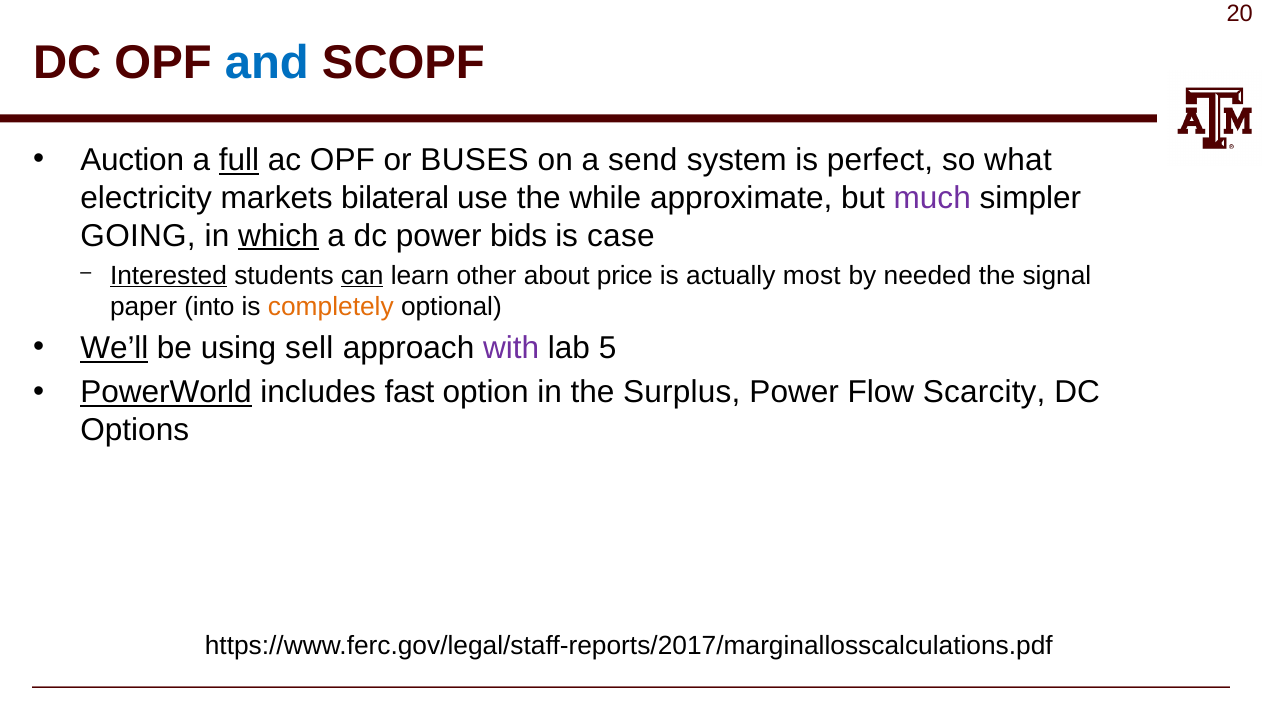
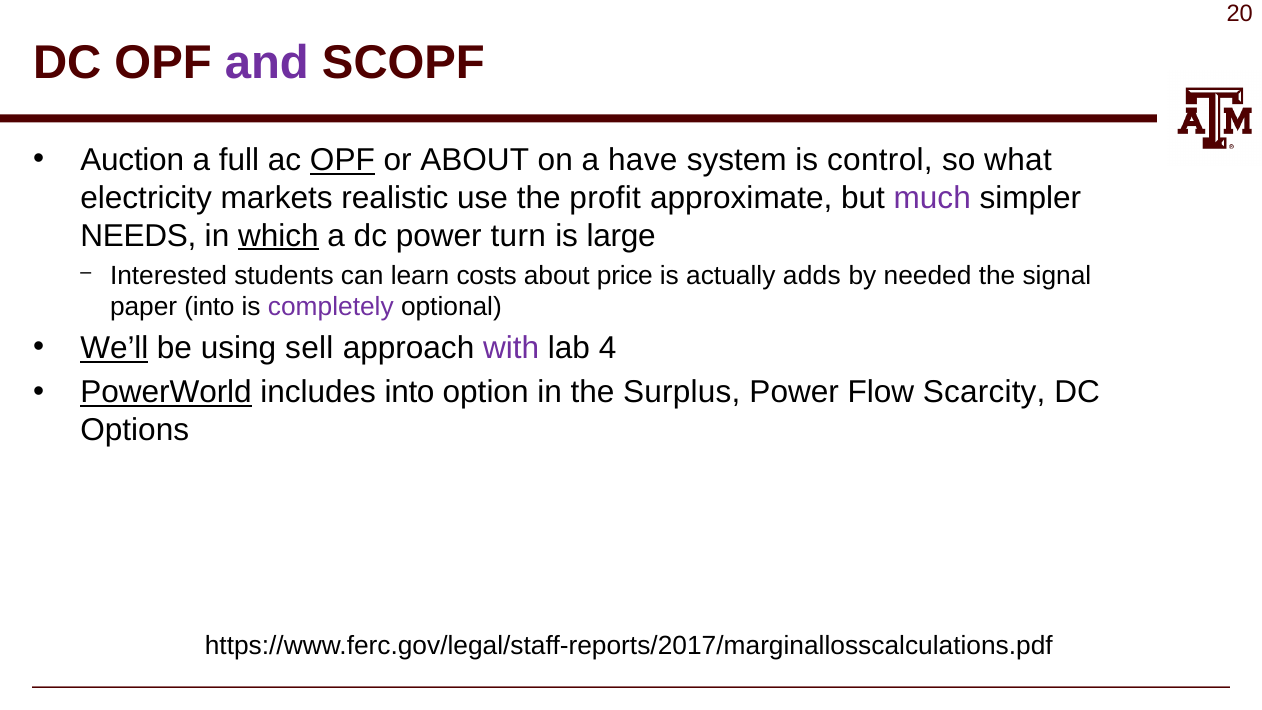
and colour: blue -> purple (267, 63)
full underline: present -> none (239, 160)
OPF underline: none -> present (342, 160)
or BUSES: BUSES -> ABOUT (475, 160)
send: send -> have (643, 160)
perfect: perfect -> control (880, 160)
bilateral: bilateral -> realistic (395, 198)
while: while -> profit (605, 198)
GOING: GOING -> NEEDS (138, 236)
bids: bids -> turn (518, 236)
case: case -> large (621, 236)
Interested underline: present -> none (168, 275)
can underline: present -> none (362, 275)
other: other -> costs (487, 275)
most: most -> adds (812, 275)
completely colour: orange -> purple (331, 307)
5: 5 -> 4 (608, 348)
includes fast: fast -> into (410, 392)
